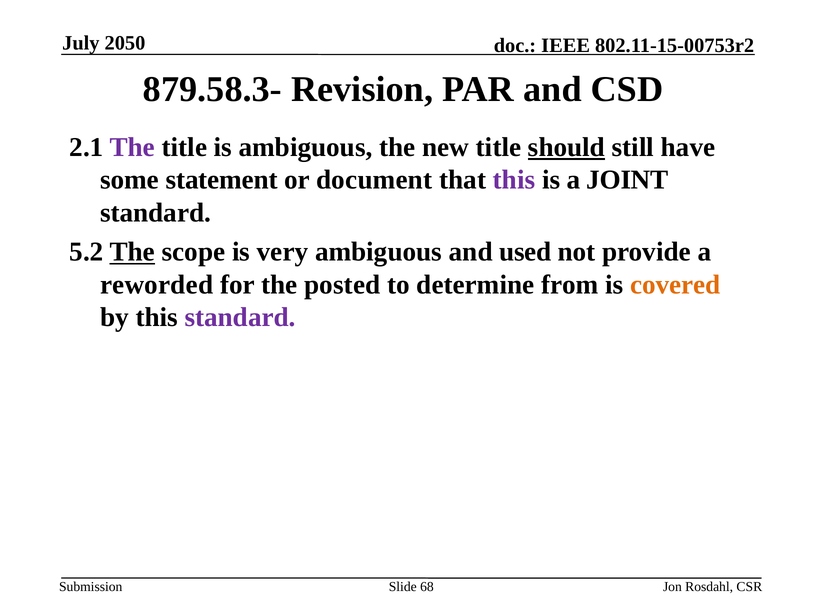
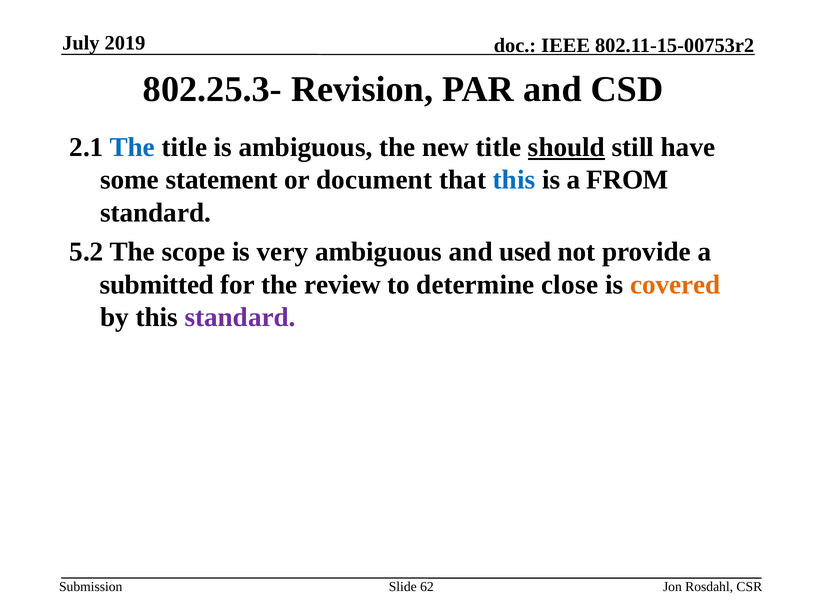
2050: 2050 -> 2019 (125, 43)
879.58.3-: 879.58.3- -> 802.25.3- (213, 89)
The colour: purple -> blue (132, 147)
this colour: purple -> blue (514, 180)
JOINT: JOINT -> FROM (627, 180)
The underline: present -> none (132, 252)
reworded: reworded -> submitted (157, 285)
posted: posted -> review (342, 285)
from: from -> close (570, 285)
68: 68 -> 62 (427, 587)
